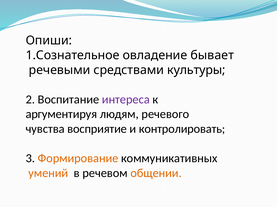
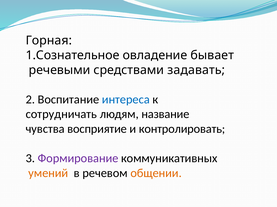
Опиши: Опиши -> Горная (49, 41)
культуры: культуры -> задавать (196, 70)
интереса colour: purple -> blue (126, 100)
аргументируя: аргументируя -> сотрудничать (61, 115)
речевого: речевого -> название (165, 115)
Формирование colour: orange -> purple (78, 159)
